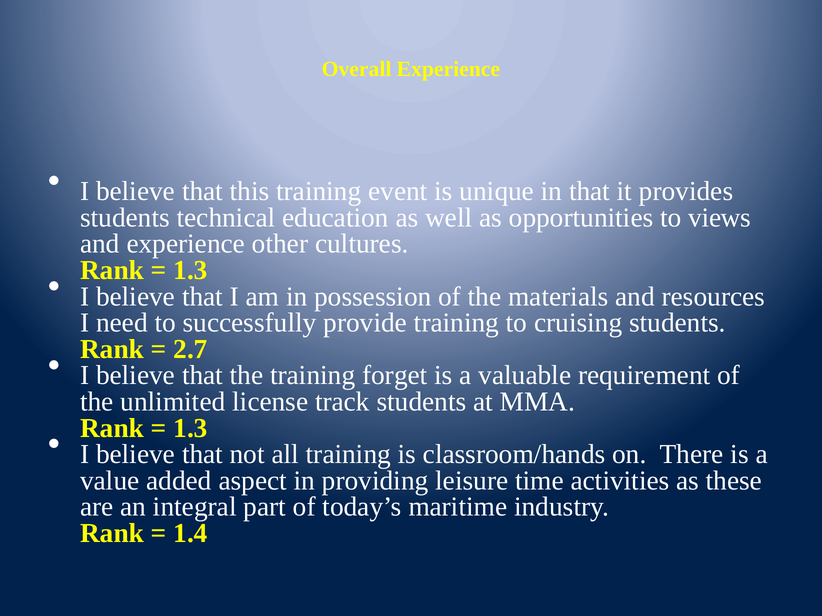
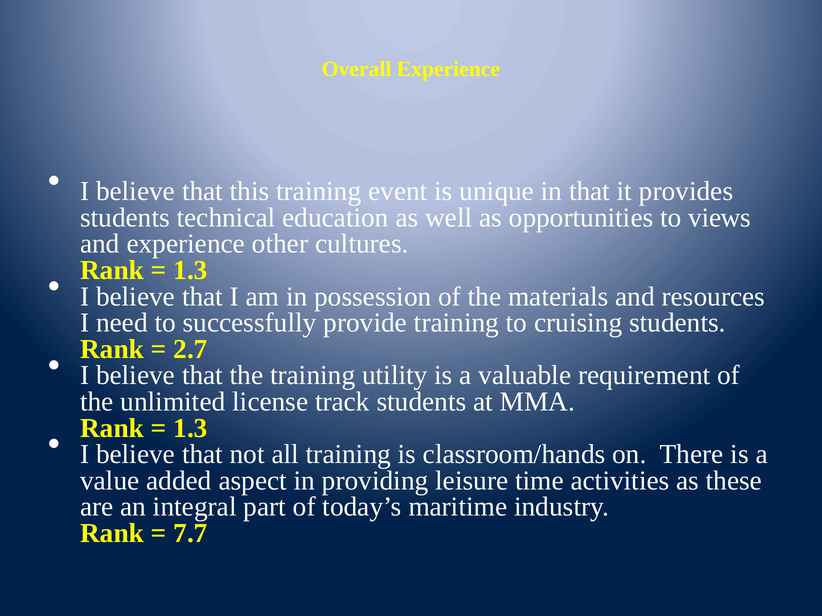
forget: forget -> utility (395, 376)
1.4: 1.4 -> 7.7 (190, 534)
